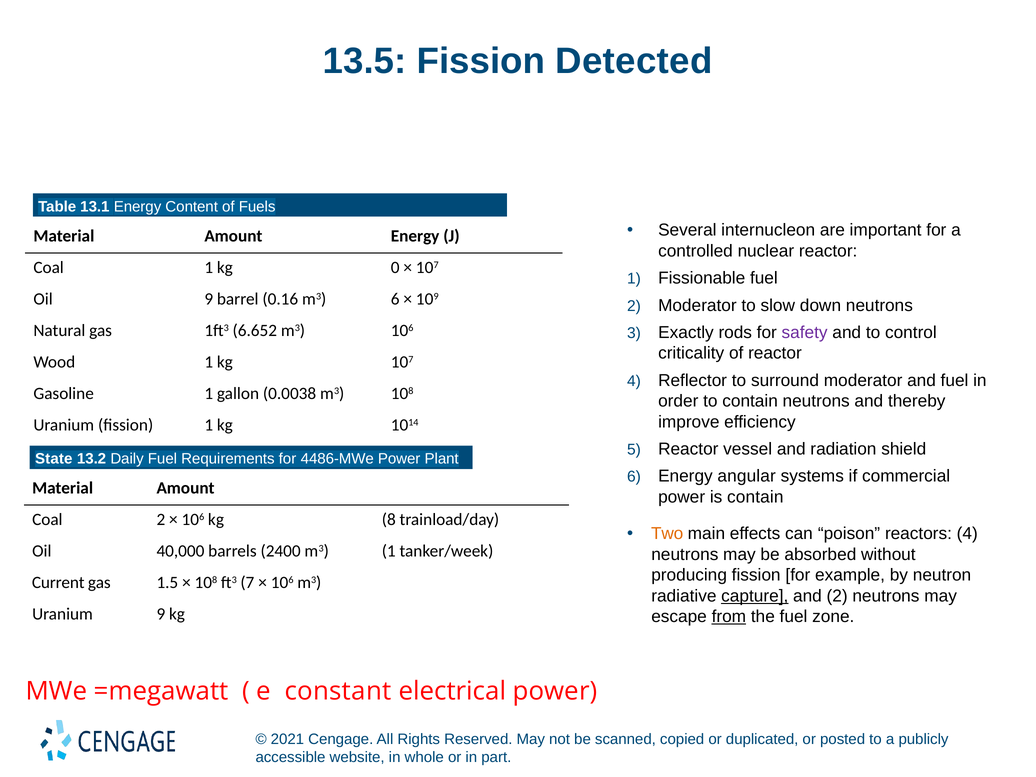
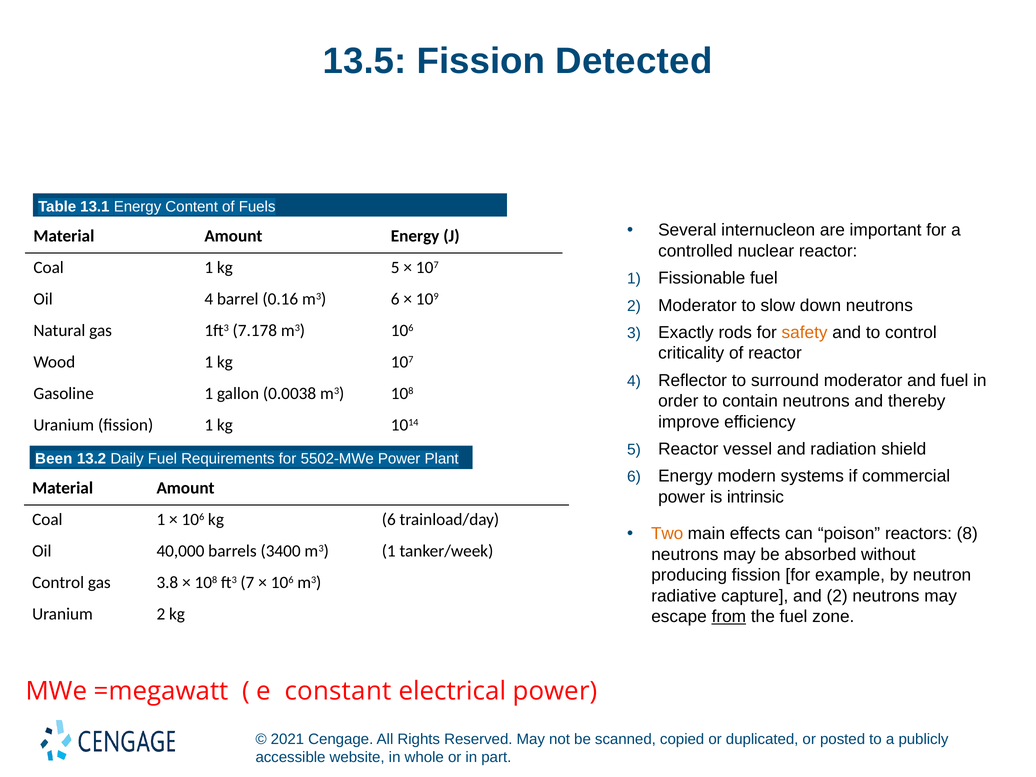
kg 0: 0 -> 5 (395, 268)
Oil 9: 9 -> 4 (209, 299)
6.652: 6.652 -> 7.178 (255, 331)
safety colour: purple -> orange (805, 333)
State: State -> Been (54, 459)
4486-MWe: 4486-MWe -> 5502-MWe (337, 459)
angular: angular -> modern (747, 476)
is contain: contain -> intrinsic (755, 497)
2: 2 -> 1 (161, 520)
kg 8: 8 -> 6 (389, 520)
reactors 4: 4 -> 8 (967, 534)
2400: 2400 -> 3400 (281, 551)
Current: Current -> Control (58, 583)
1.5: 1.5 -> 3.8 (167, 583)
capture underline: present -> none (755, 596)
Uranium 9: 9 -> 2 (161, 614)
